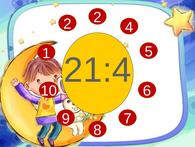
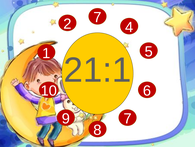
2 2: 2 -> 7 (97, 17)
21:4: 21:4 -> 21:1 (97, 70)
